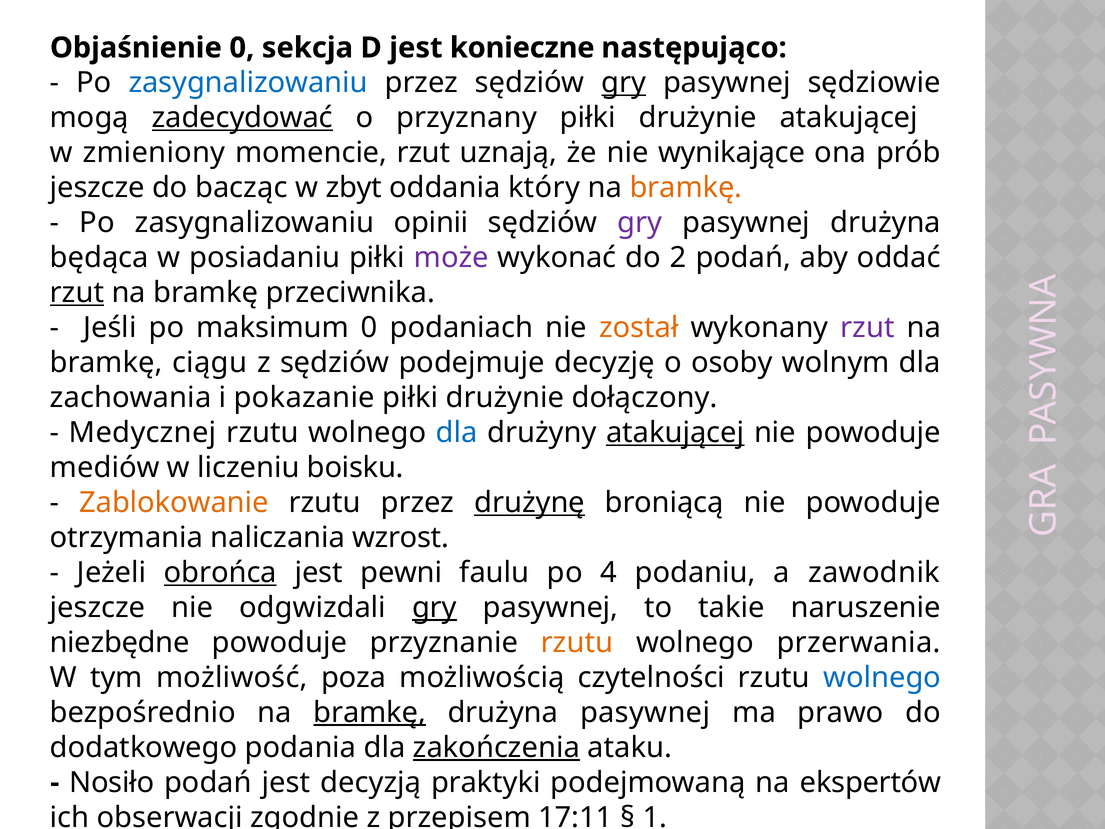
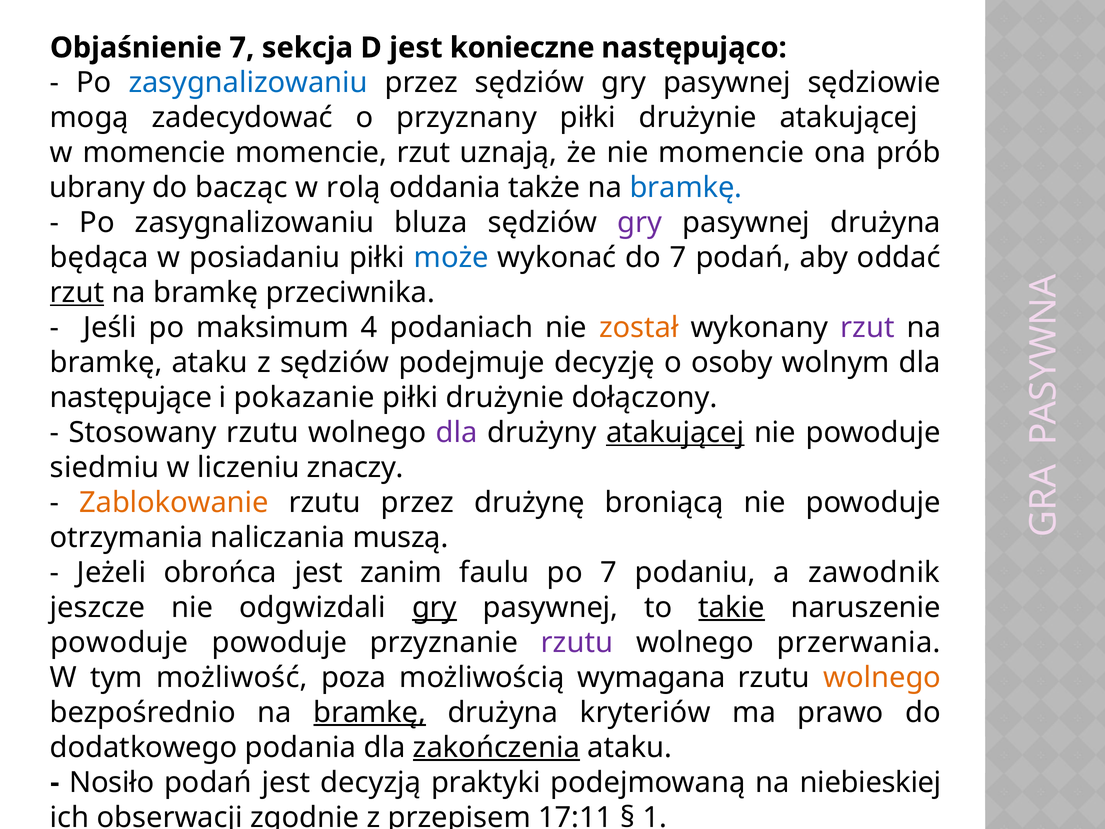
Objaśnienie 0: 0 -> 7 (242, 48)
gry underline: present -> none (624, 83)
zadecydować underline: present -> none (242, 118)
w zmieniony: zmieniony -> momencie (154, 153)
nie wynikające: wynikające -> momencie (731, 153)
jeszcze: jeszcze -> ubrany (97, 188)
zbyt: zbyt -> rolą (353, 188)
który: który -> także (544, 188)
bramkę colour: orange -> blue (686, 188)
opinii: opinii -> bluza (431, 223)
może colour: purple -> blue (451, 258)
do 2: 2 -> 7 (678, 258)
maksimum 0: 0 -> 4 (369, 328)
bramkę ciągu: ciągu -> ataku (210, 363)
zachowania: zachowania -> następujące (131, 398)
Medycznej: Medycznej -> Stosowany (143, 433)
dla colour: blue -> purple (457, 433)
mediów: mediów -> siedmiu (105, 467)
boisku: boisku -> znaczy (355, 467)
drużynę underline: present -> none (530, 502)
wzrost: wzrost -> muszą (400, 537)
obrońca underline: present -> none (220, 572)
pewni: pewni -> zanim (401, 572)
po 4: 4 -> 7 (609, 572)
takie underline: none -> present (732, 607)
niezbędne: niezbędne -> powoduje (119, 642)
rzutu colour: orange -> purple (577, 642)
czytelności: czytelności -> wymagana (651, 677)
wolnego colour: blue -> orange (882, 677)
drużyna pasywnej: pasywnej -> kryteriów (645, 712)
ekspertów: ekspertów -> niebieskiej (871, 782)
